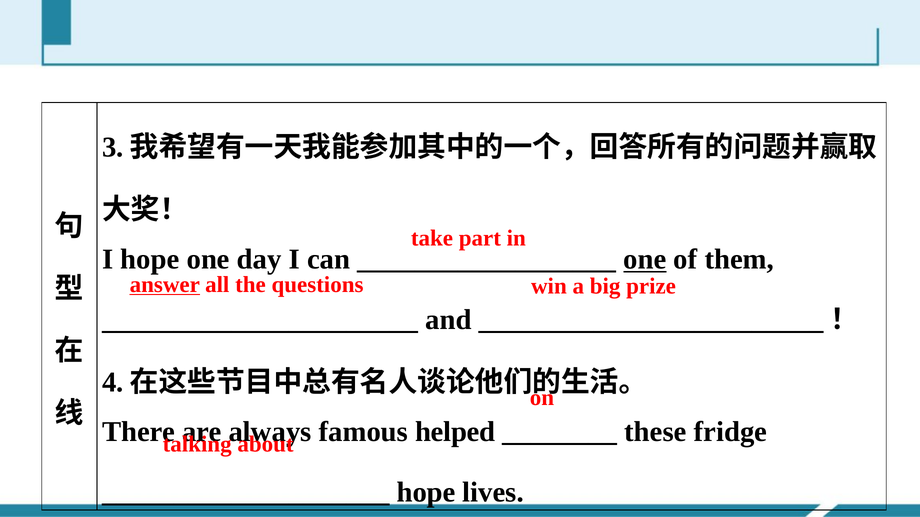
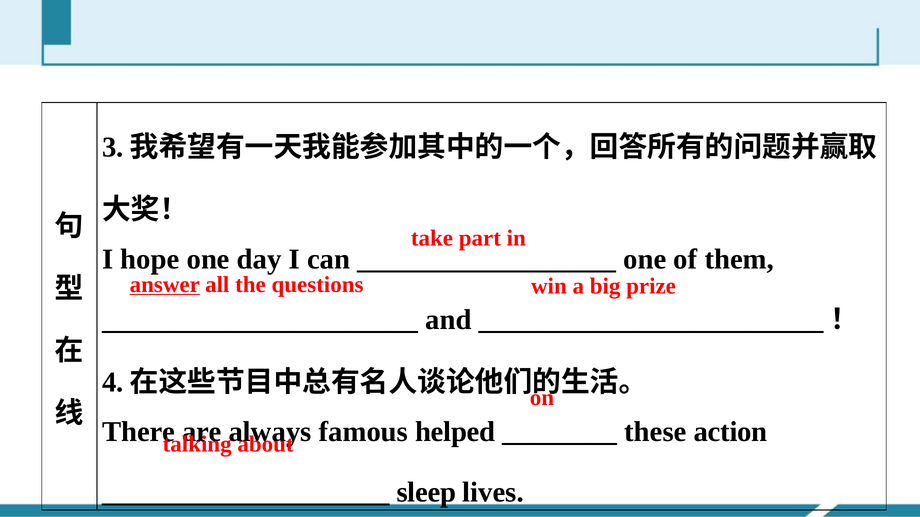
one underline: present -> none (645, 260)
fridge: fridge -> action (731, 432)
hope: hope -> sleep (426, 493)
